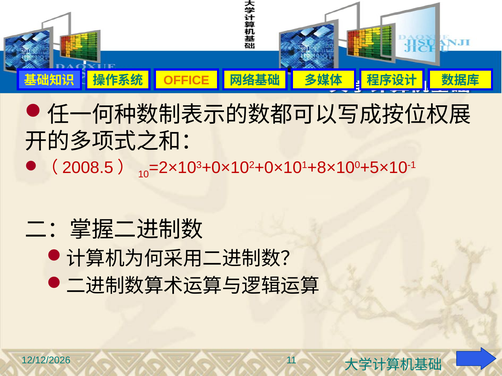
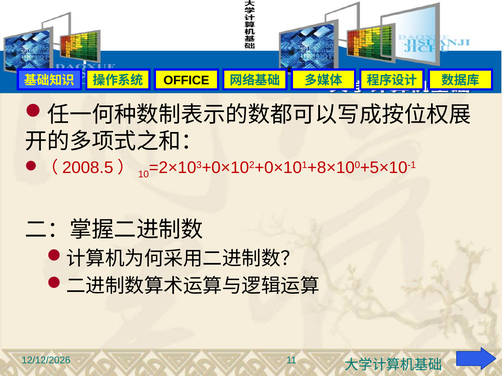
OFFICE colour: orange -> black (186, 80)
